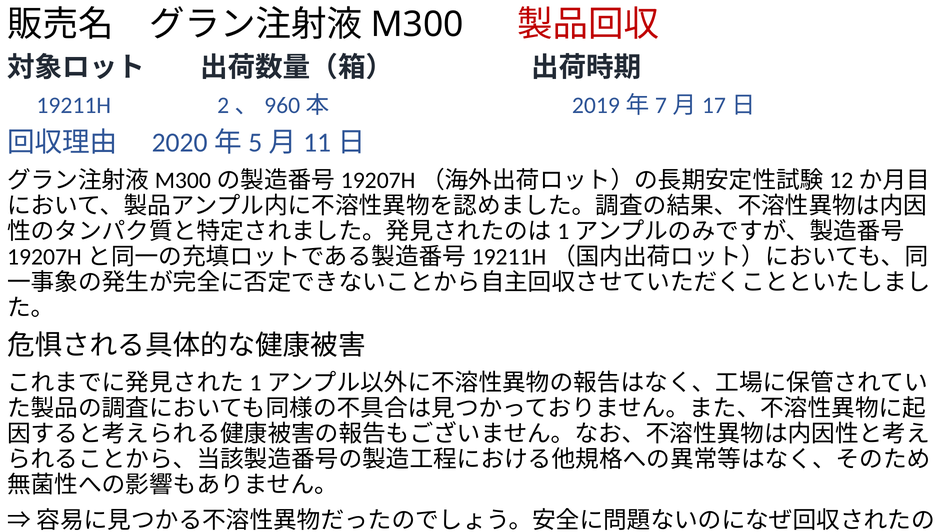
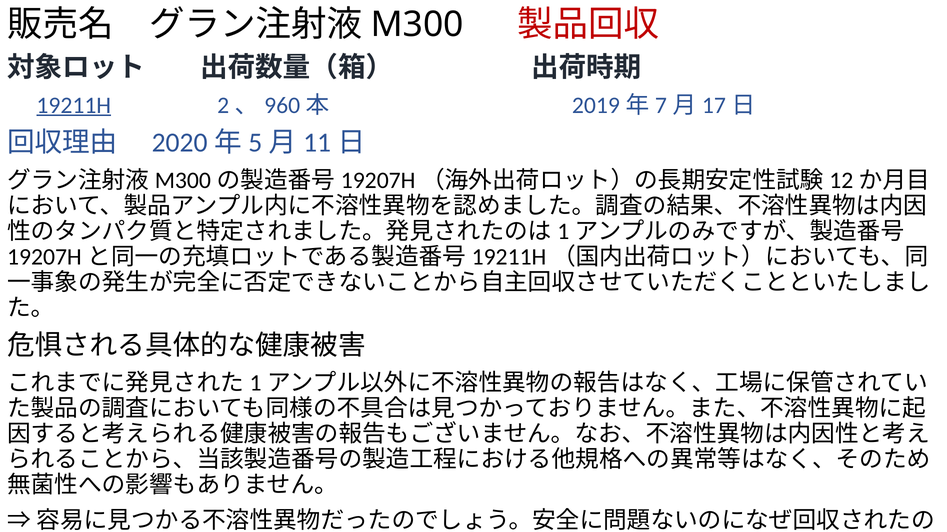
19211H underline: none -> present (74, 105)
